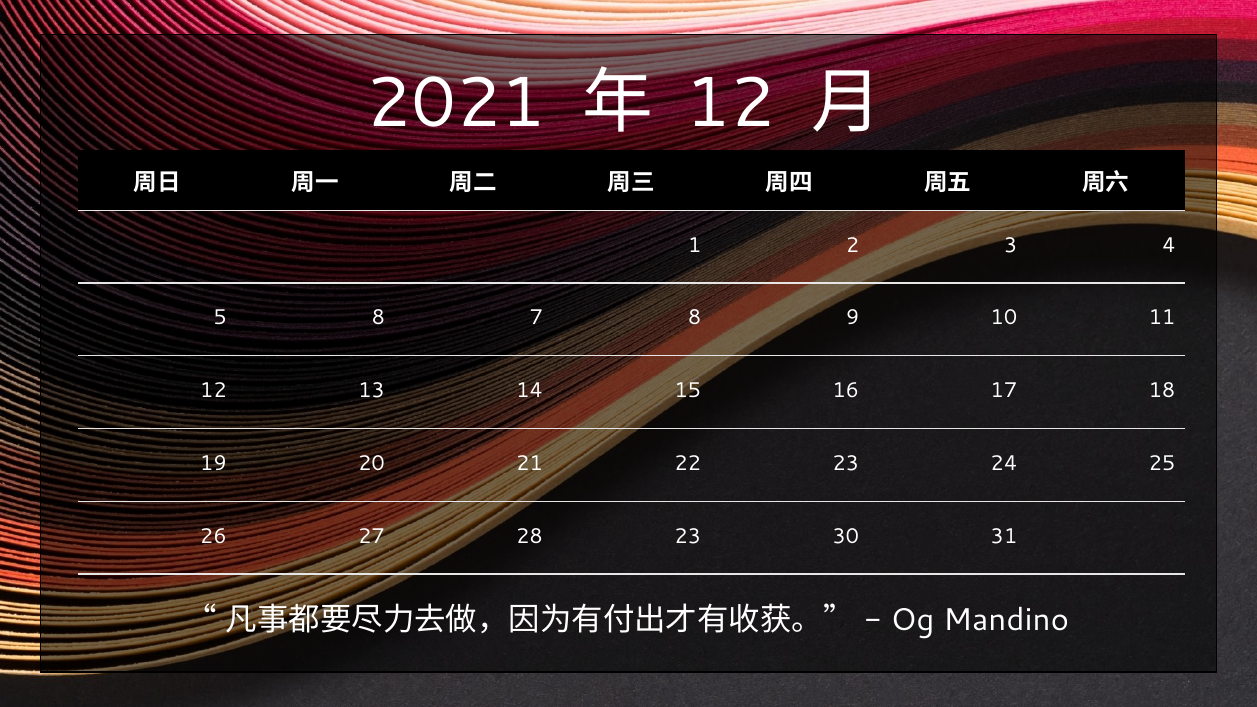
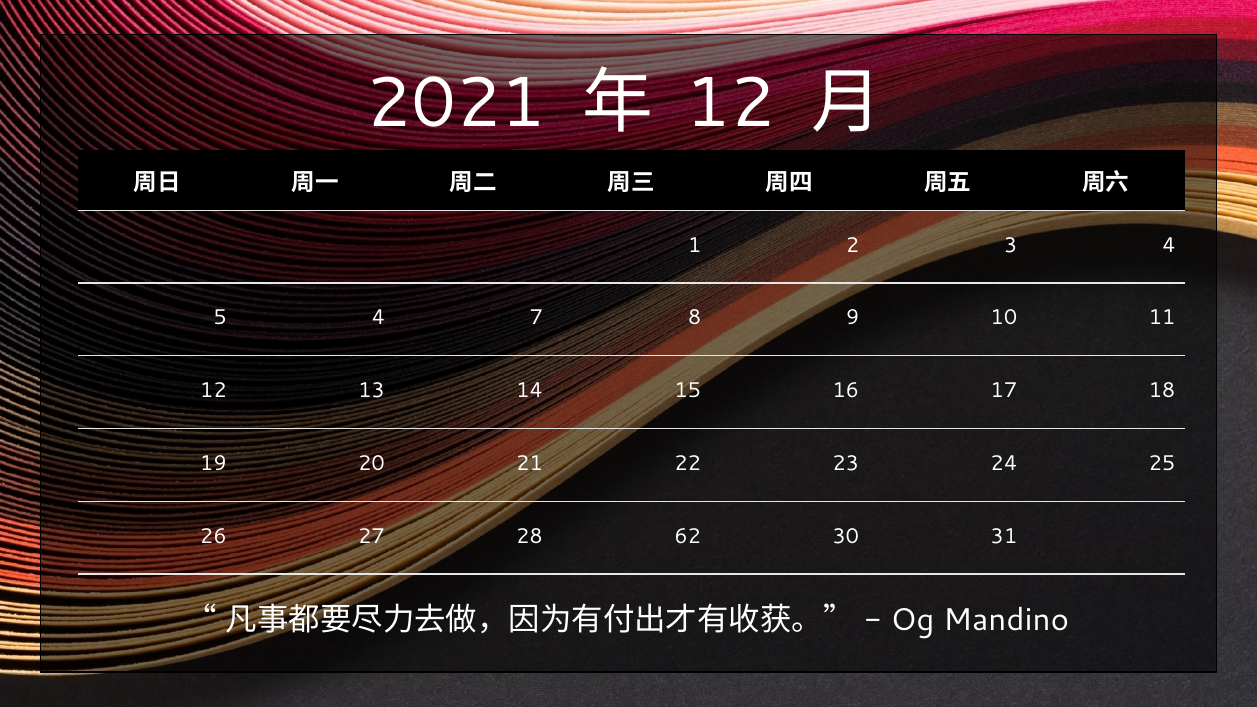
5 8: 8 -> 4 (378, 318)
28 23: 23 -> 62 (688, 536)
